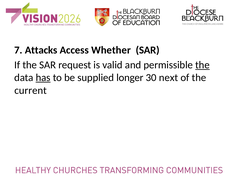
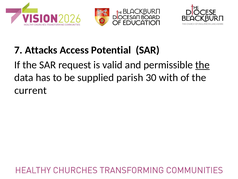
Whether: Whether -> Potential (111, 50)
has underline: present -> none (43, 77)
longer: longer -> parish (130, 77)
next: next -> with (169, 77)
